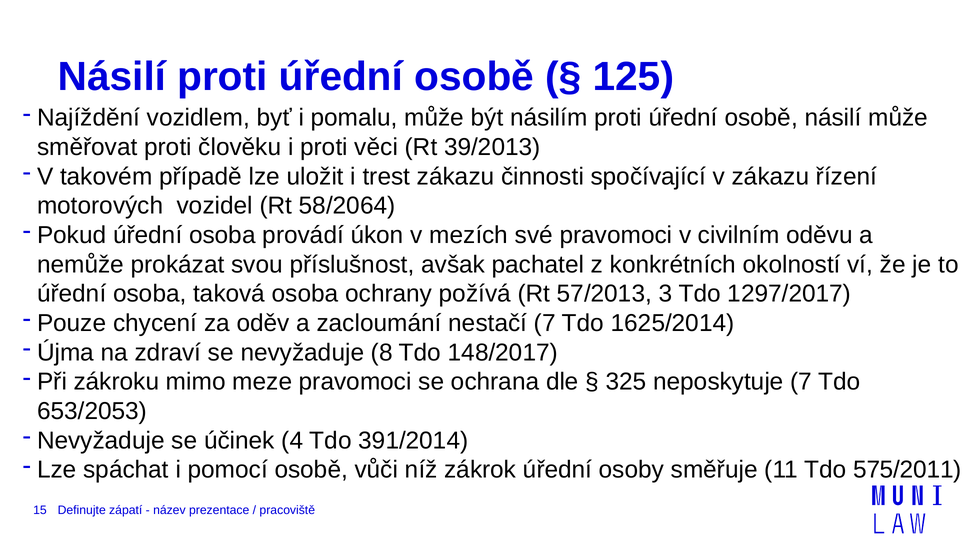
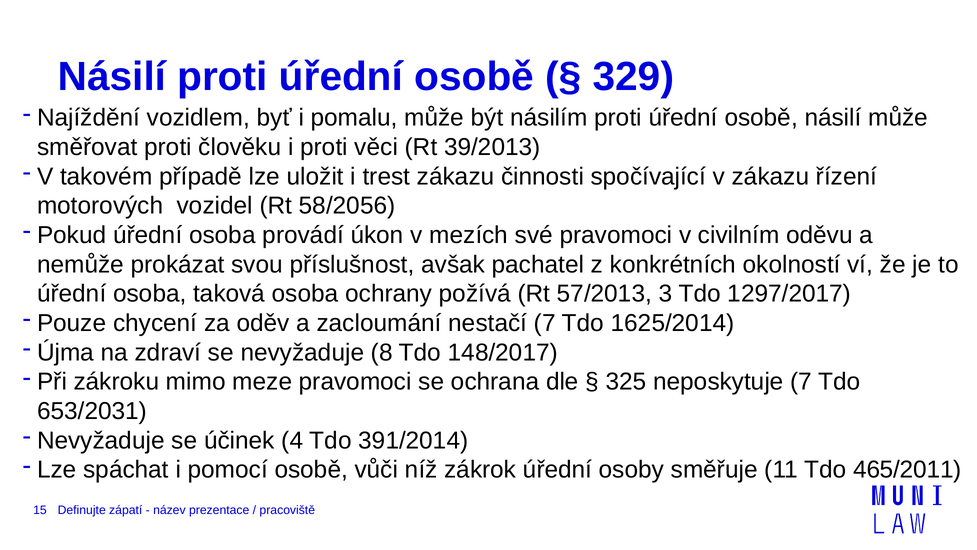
125: 125 -> 329 (633, 77)
58/2064: 58/2064 -> 58/2056 (347, 206)
653/2053: 653/2053 -> 653/2031 (92, 411)
575/2011: 575/2011 -> 465/2011 (907, 470)
